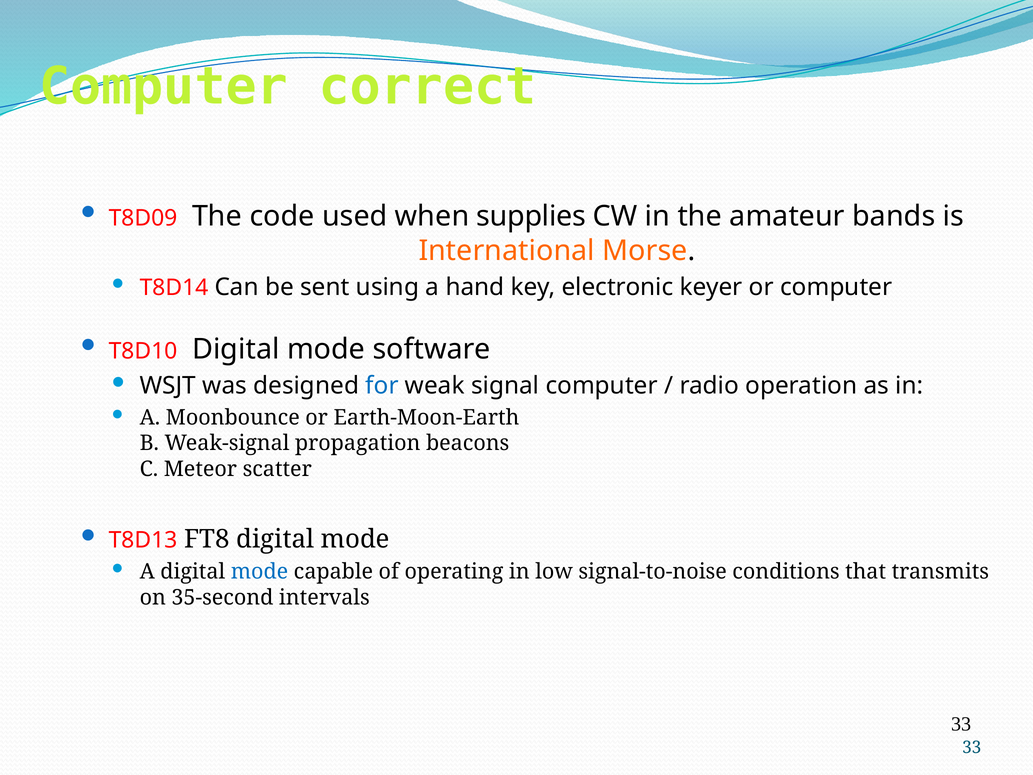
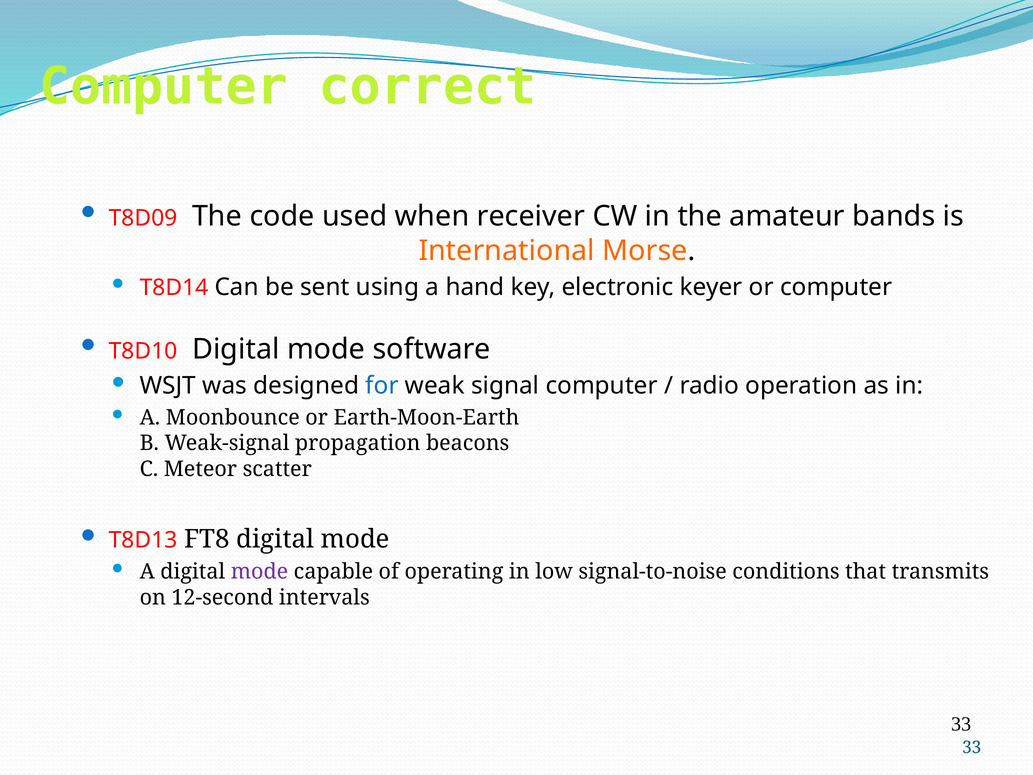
supplies: supplies -> receiver (531, 216)
mode colour: blue -> purple (260, 572)
35-second: 35-second -> 12-second (222, 597)
